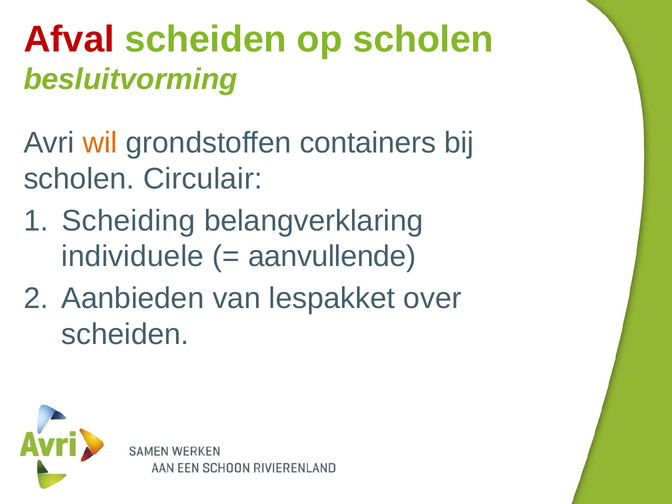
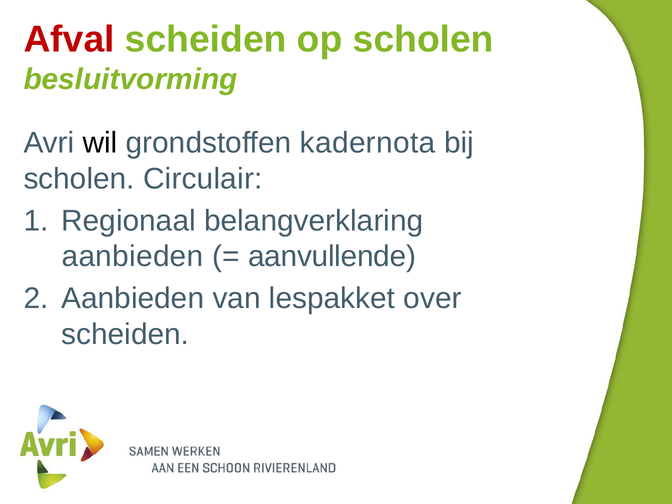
wil colour: orange -> black (100, 143)
containers: containers -> kadernota (368, 143)
Scheiding: Scheiding -> Regionaal (129, 221)
individuele: individuele -> aanbieden (133, 257)
